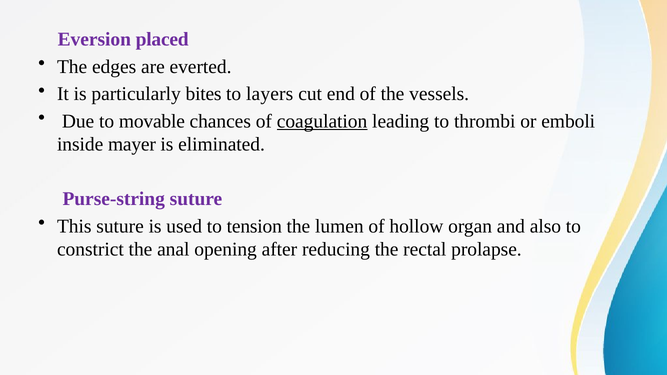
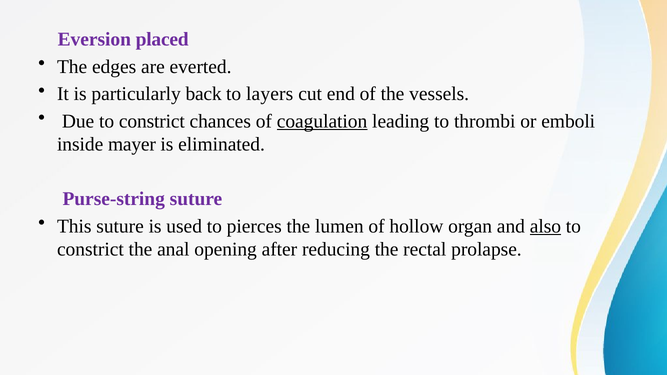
bites: bites -> back (204, 94)
Due to movable: movable -> constrict (152, 121)
tension: tension -> pierces (254, 226)
also underline: none -> present (545, 226)
